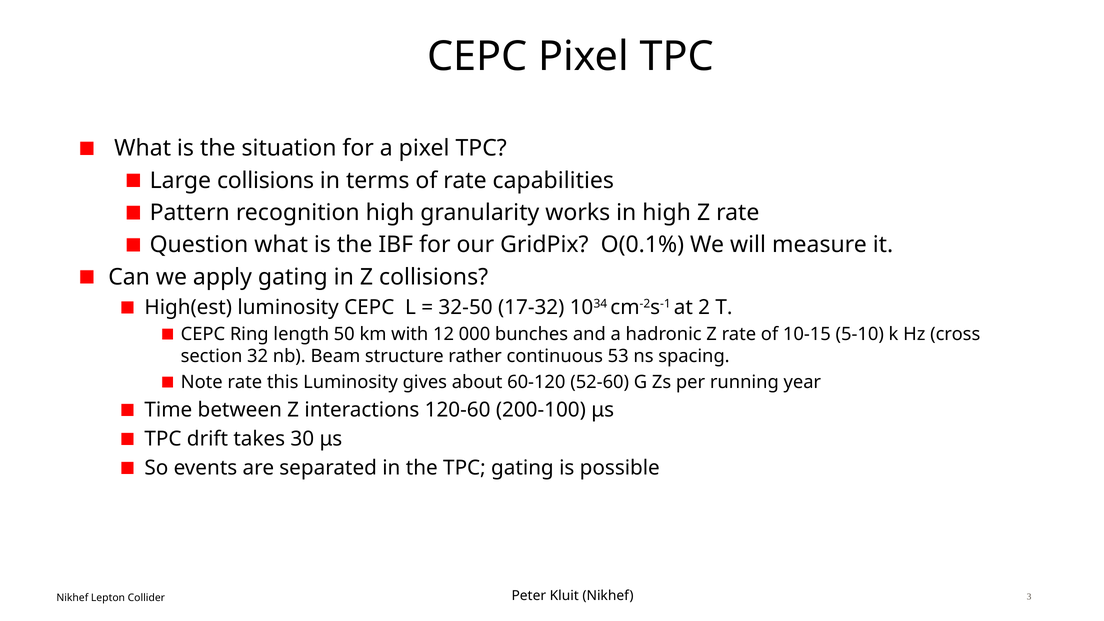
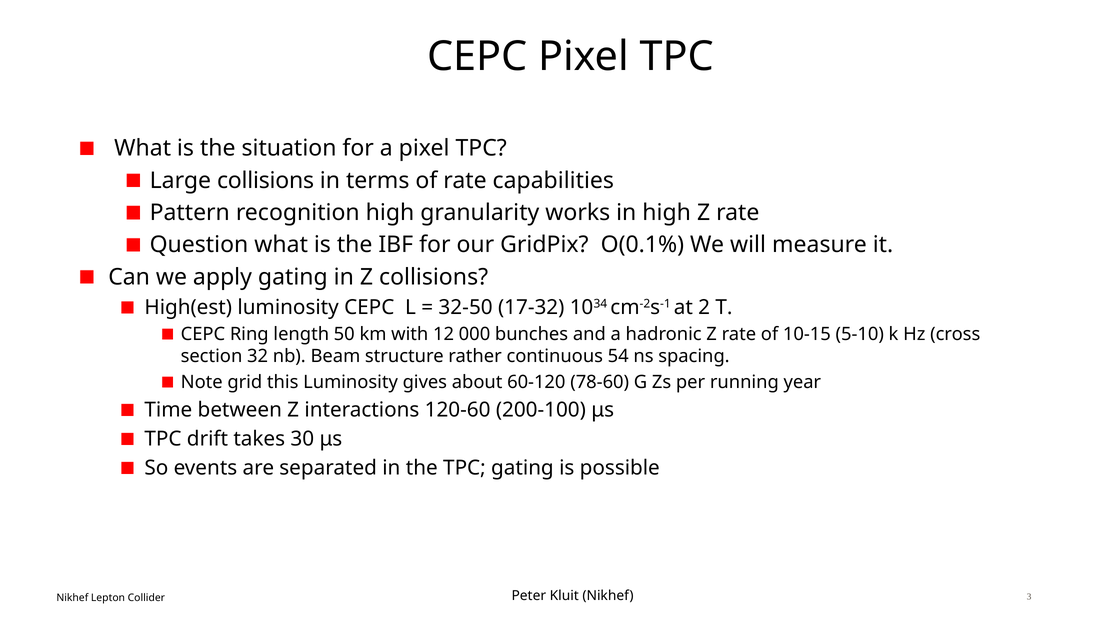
53: 53 -> 54 (618, 356)
Note rate: rate -> grid (245, 382)
52-60: 52-60 -> 78-60 (600, 382)
